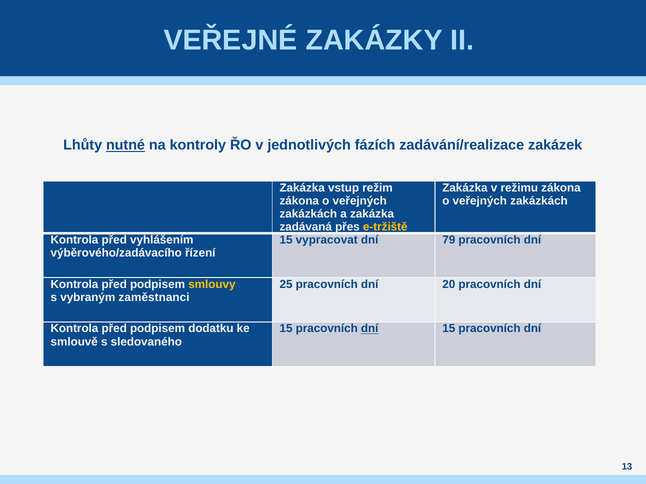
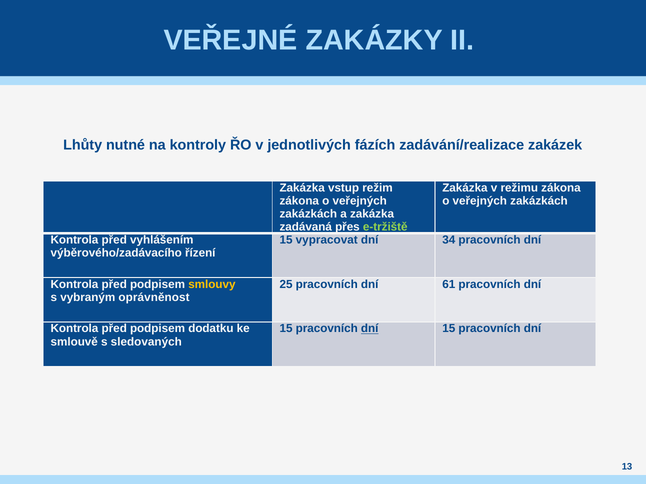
nutné underline: present -> none (125, 145)
e-tržiště colour: yellow -> light green (385, 227)
79: 79 -> 34 (449, 240)
20: 20 -> 61 (449, 285)
zaměstnanci: zaměstnanci -> oprávněnost (154, 298)
sledovaného: sledovaného -> sledovaných (146, 342)
